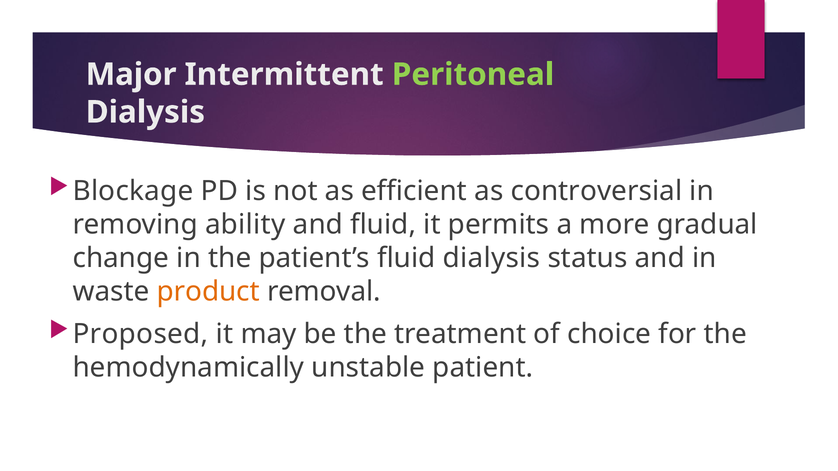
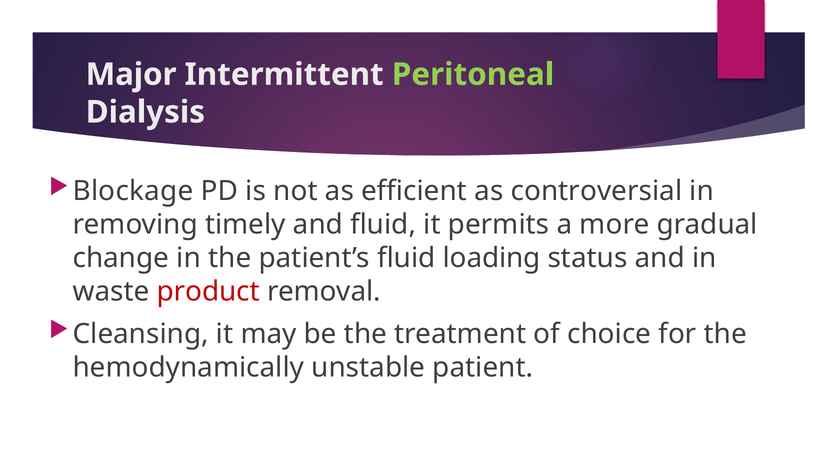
ability: ability -> timely (245, 225)
fluid dialysis: dialysis -> loading (492, 258)
product colour: orange -> red (208, 292)
Proposed: Proposed -> Cleansing (141, 334)
